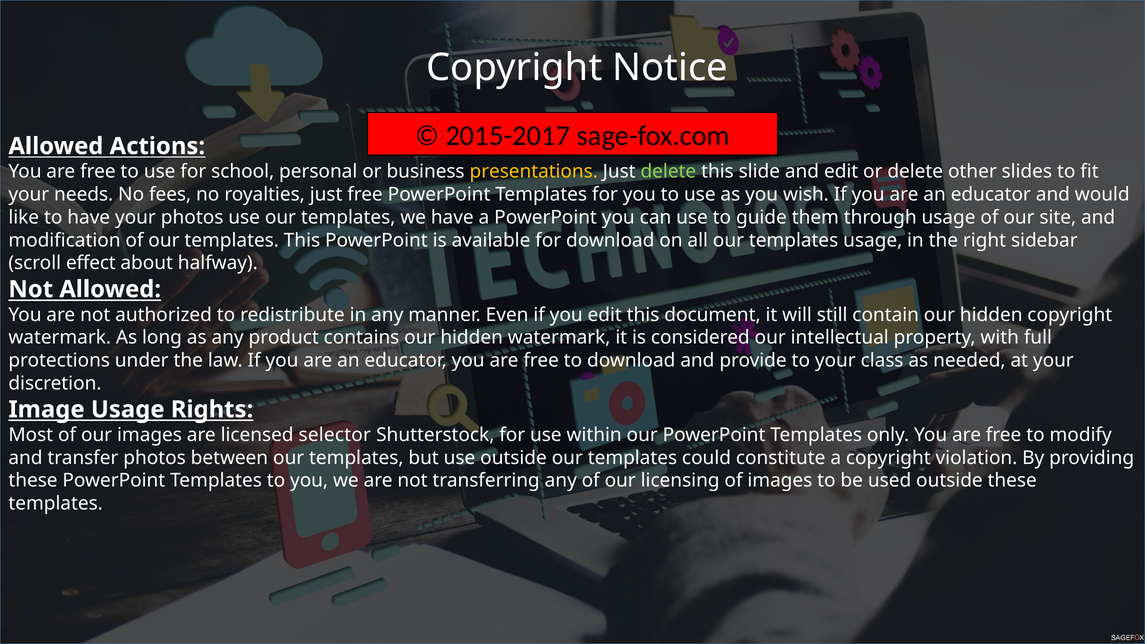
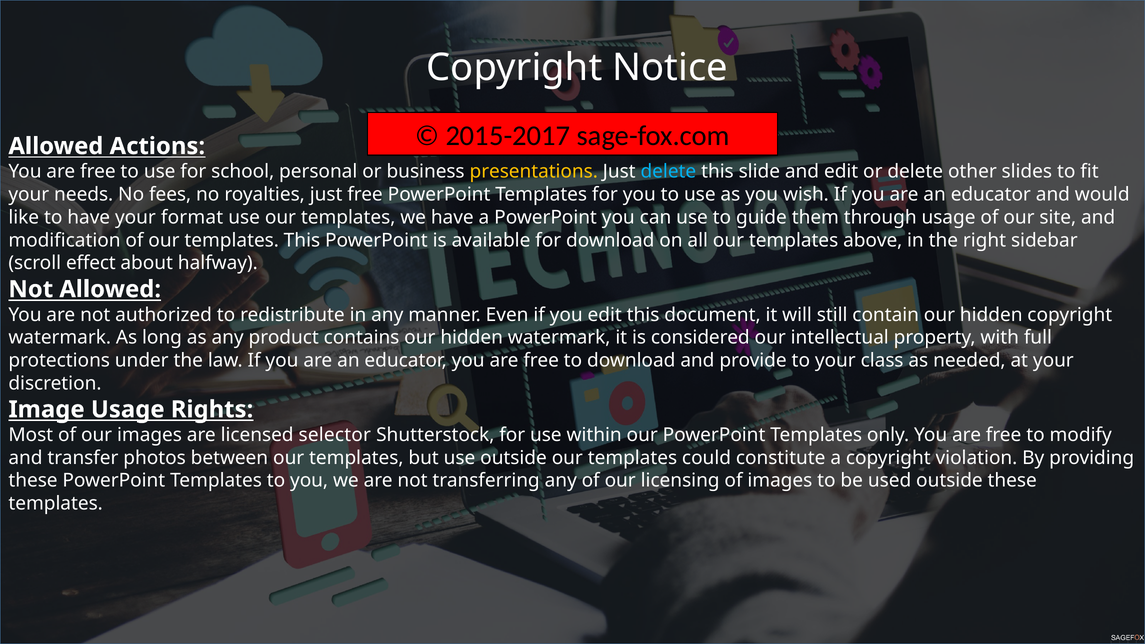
delete colour: light green -> light blue (668, 172)
your photos: photos -> format (192, 217)
templates usage: usage -> above (873, 240)
